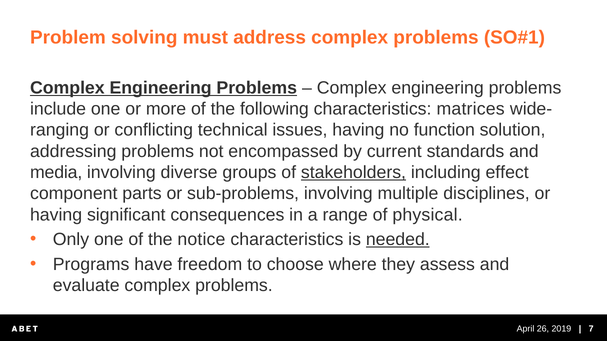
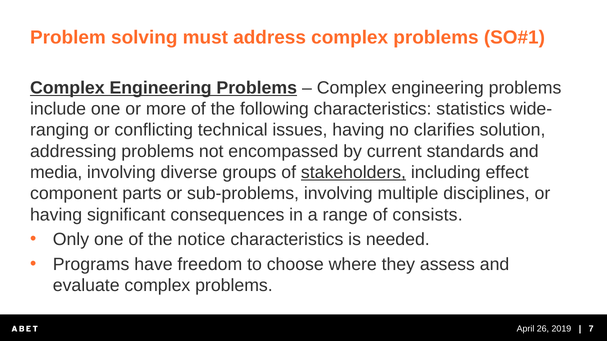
matrices: matrices -> statistics (471, 109)
function: function -> clarifies (444, 130)
physical: physical -> consists (428, 215)
needed underline: present -> none (398, 240)
